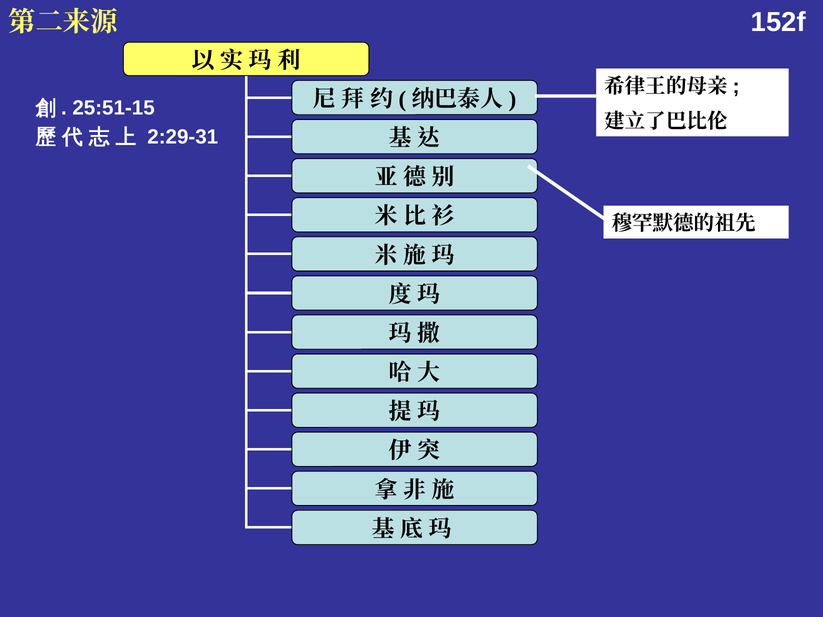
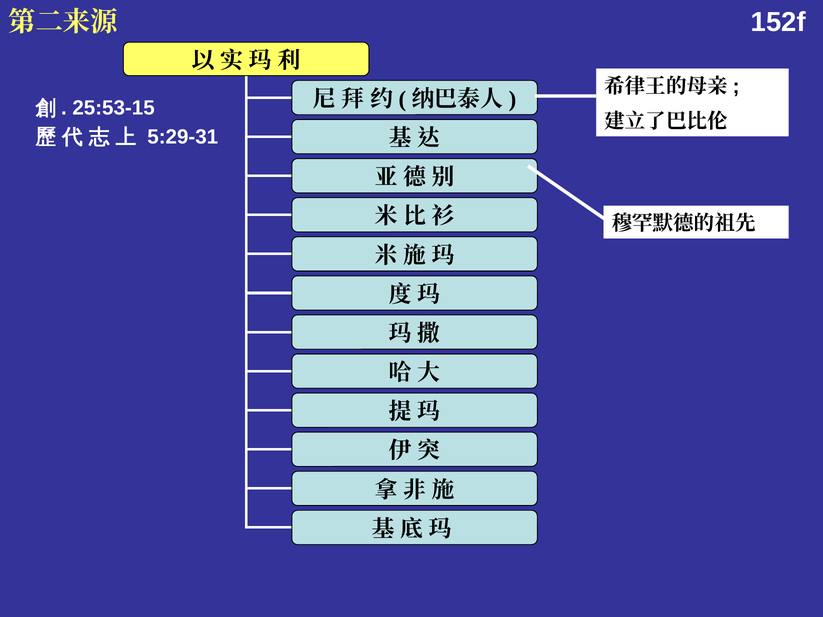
25:51-15: 25:51-15 -> 25:53-15 (114, 108)
2:29-31: 2:29-31 -> 5:29-31 (183, 137)
